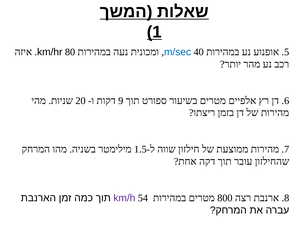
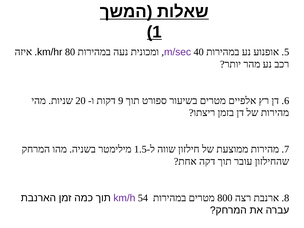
m/sec colour: blue -> purple (178, 52)
